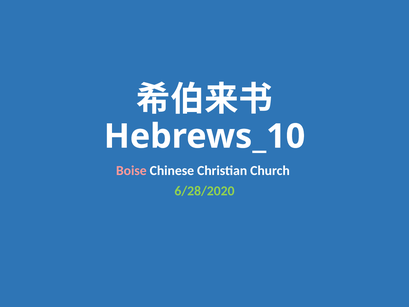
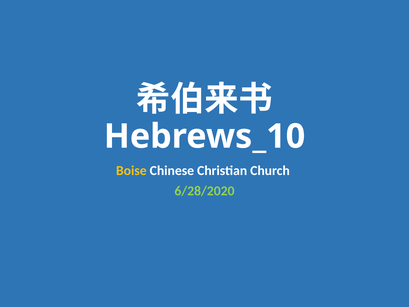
Boise colour: pink -> yellow (131, 170)
